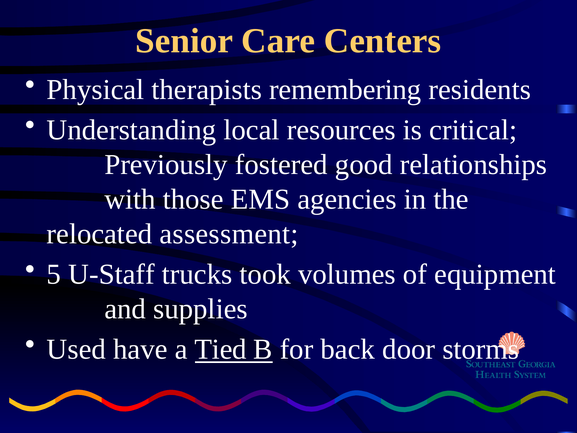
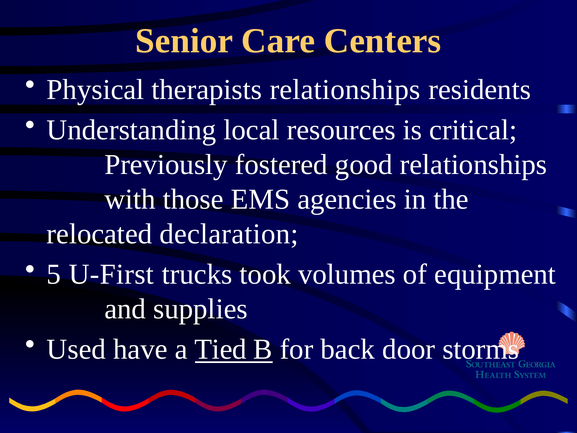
therapists remembering: remembering -> relationships (345, 90)
assessment: assessment -> declaration (229, 234)
U-Staff: U-Staff -> U-First (111, 274)
